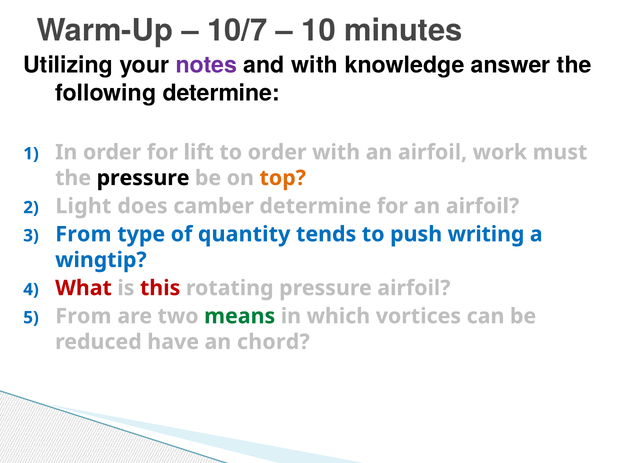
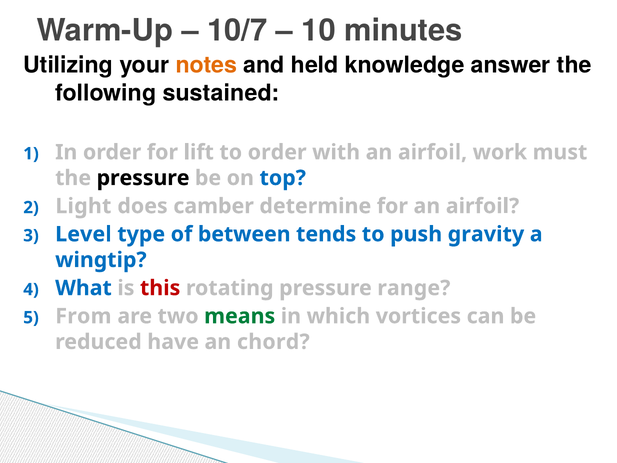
notes colour: purple -> orange (206, 65)
and with: with -> held (315, 65)
following determine: determine -> sustained (221, 93)
top colour: orange -> blue (283, 178)
From: From -> Level (83, 234)
quantity: quantity -> between (244, 234)
writing: writing -> gravity (486, 234)
What colour: red -> blue (83, 288)
pressure airfoil: airfoil -> range (414, 288)
